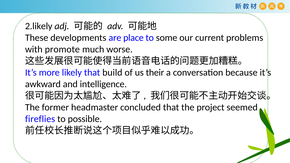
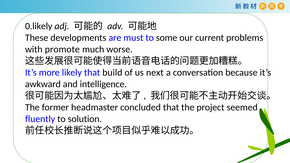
2.likely: 2.likely -> 0.likely (39, 26)
place: place -> must (133, 38)
their: their -> next (155, 73)
fireflies: fireflies -> fluently (40, 119)
possible: possible -> solution (85, 119)
